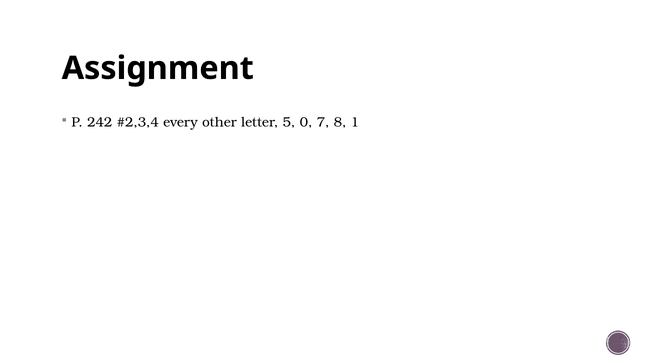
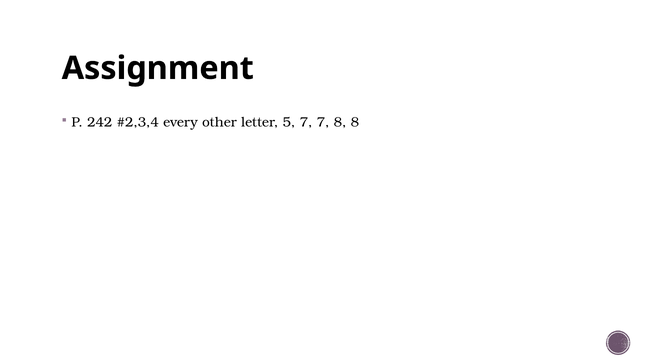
5 0: 0 -> 7 (306, 122)
8 1: 1 -> 8 (355, 122)
